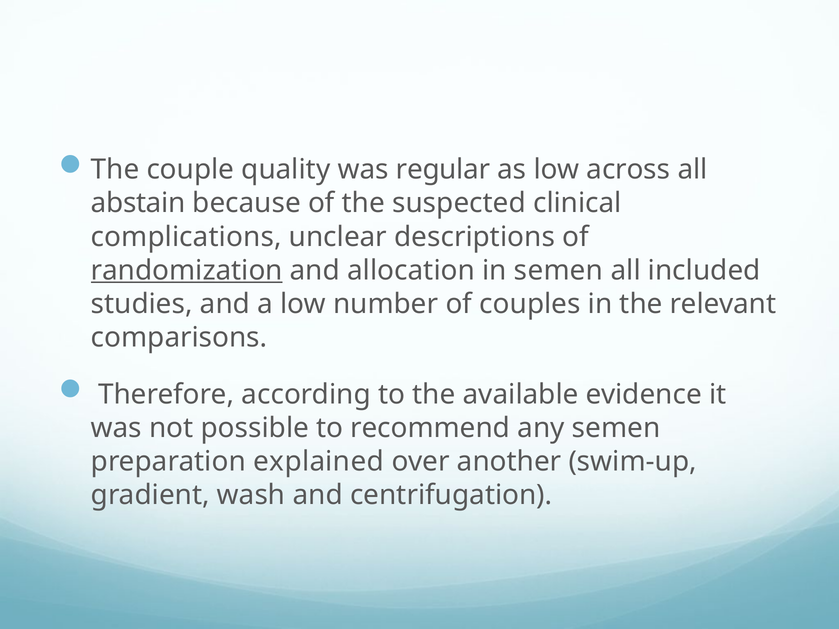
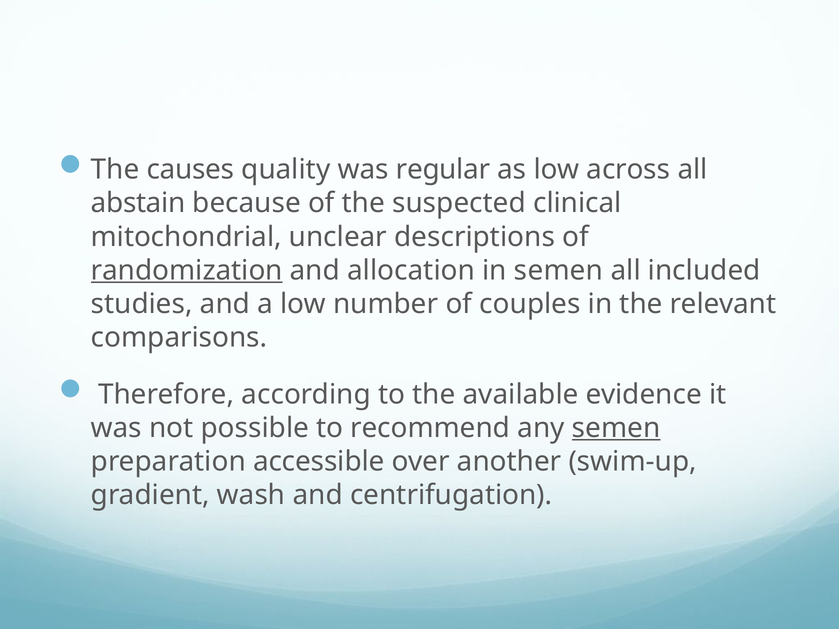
couple: couple -> causes (190, 170)
complications: complications -> mitochondrial (186, 237)
semen underline: none -> present (616, 428)
explained: explained -> accessible (319, 462)
